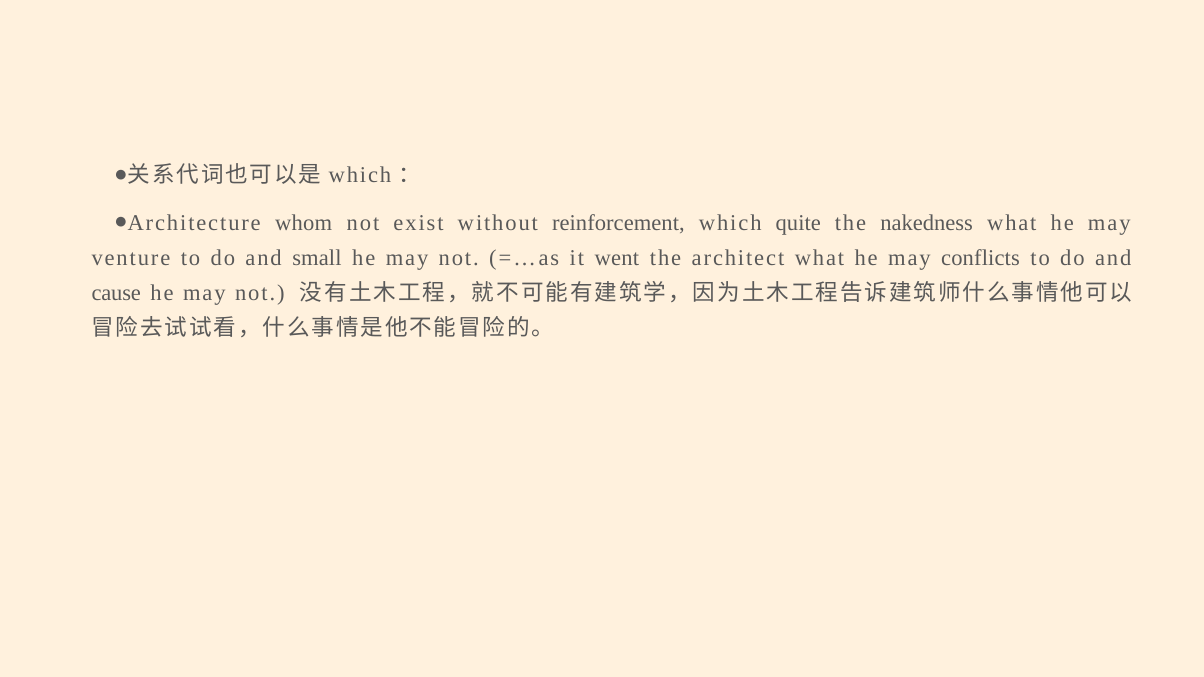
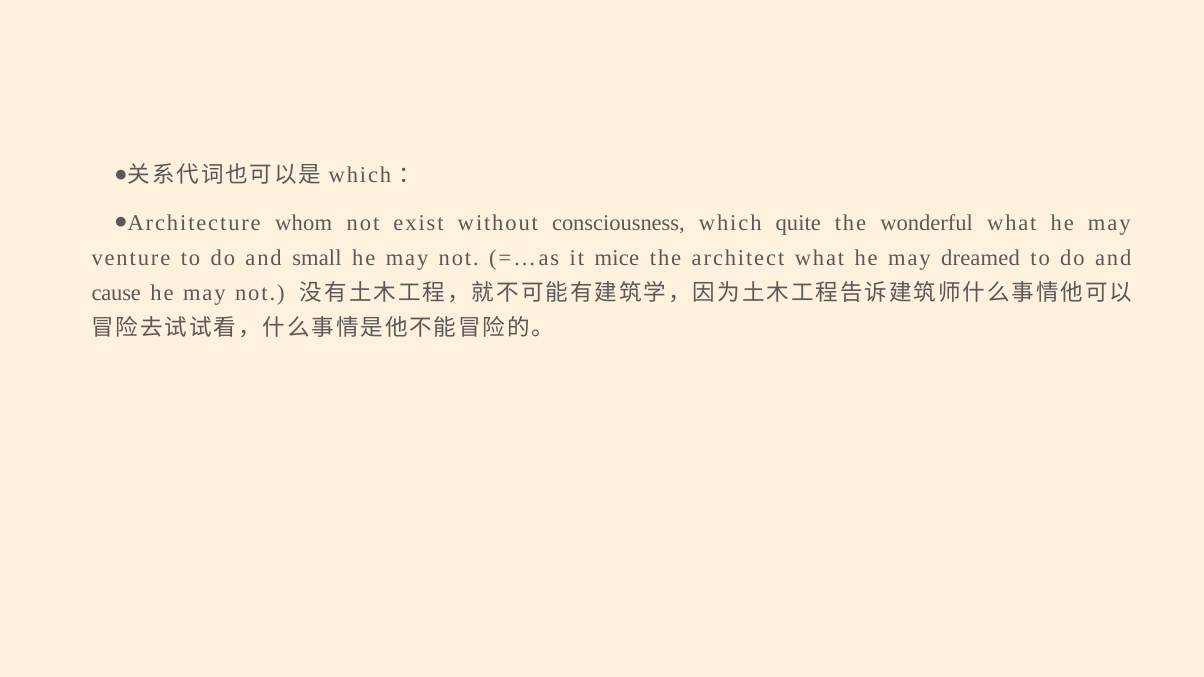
reinforcement: reinforcement -> consciousness (618, 223)
nakedness: nakedness -> wonderful (927, 223)
went: went -> mice (617, 258)
conflicts: conflicts -> dreamed (980, 258)
